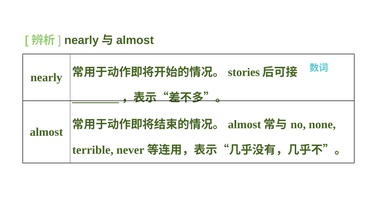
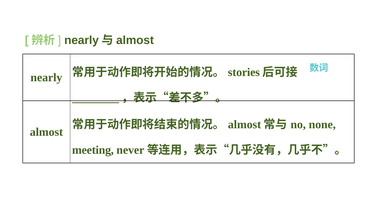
terrible: terrible -> meeting (93, 150)
